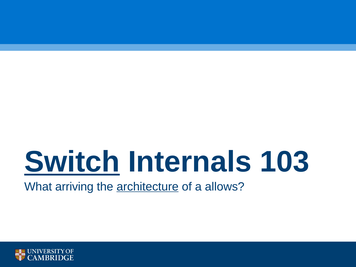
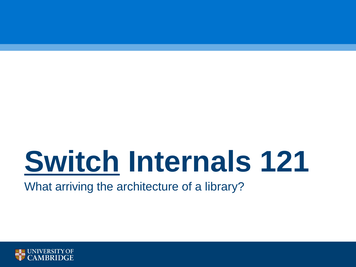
103: 103 -> 121 (285, 162)
architecture underline: present -> none (148, 187)
allows: allows -> library (225, 187)
